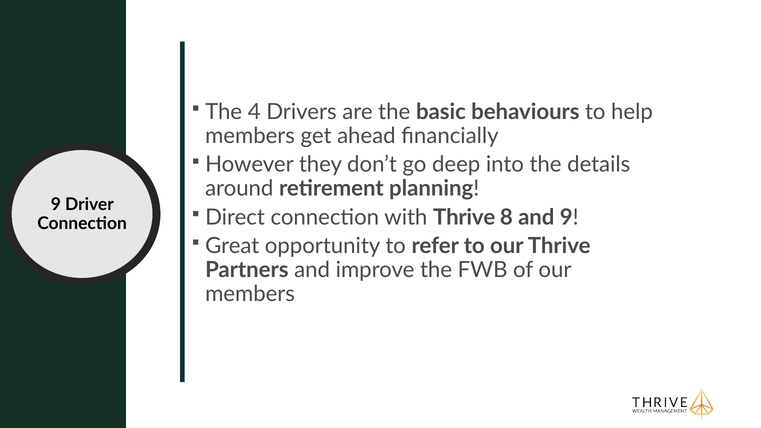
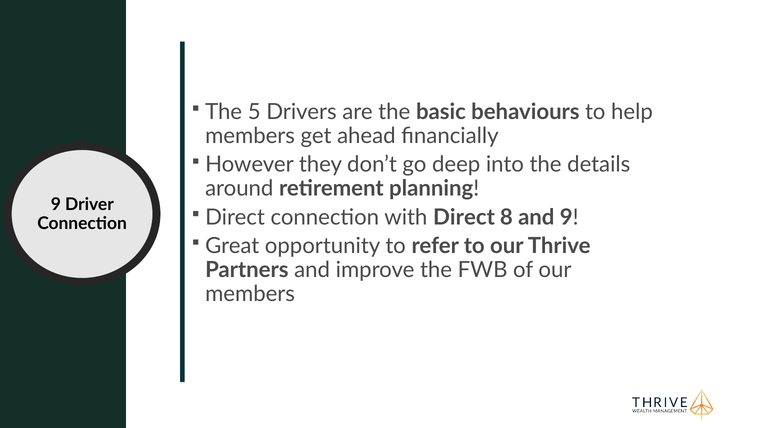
4: 4 -> 5 (254, 112)
with Thrive: Thrive -> Direct (464, 217)
